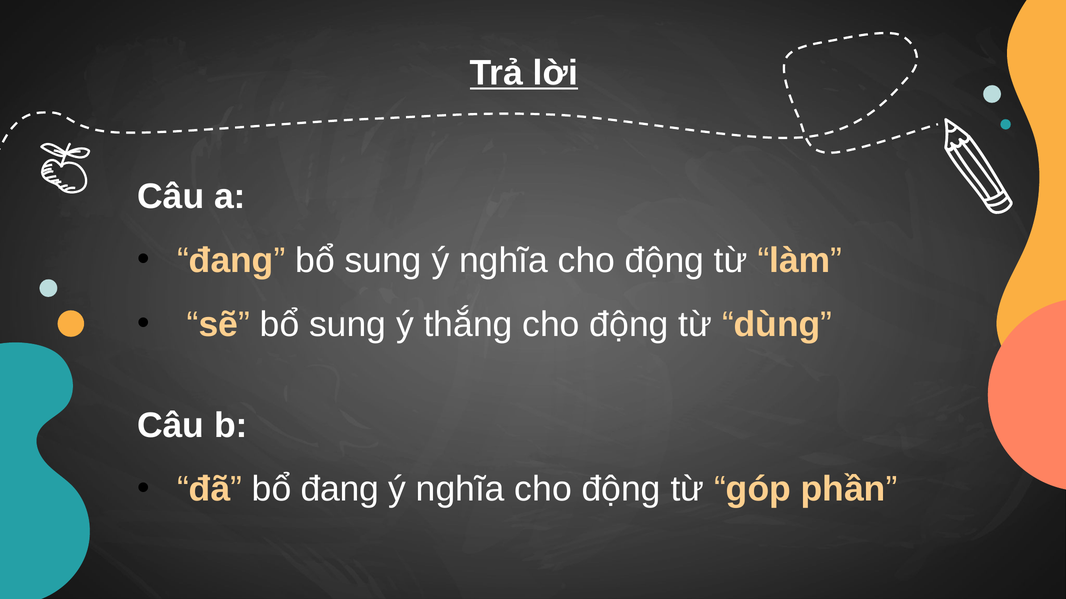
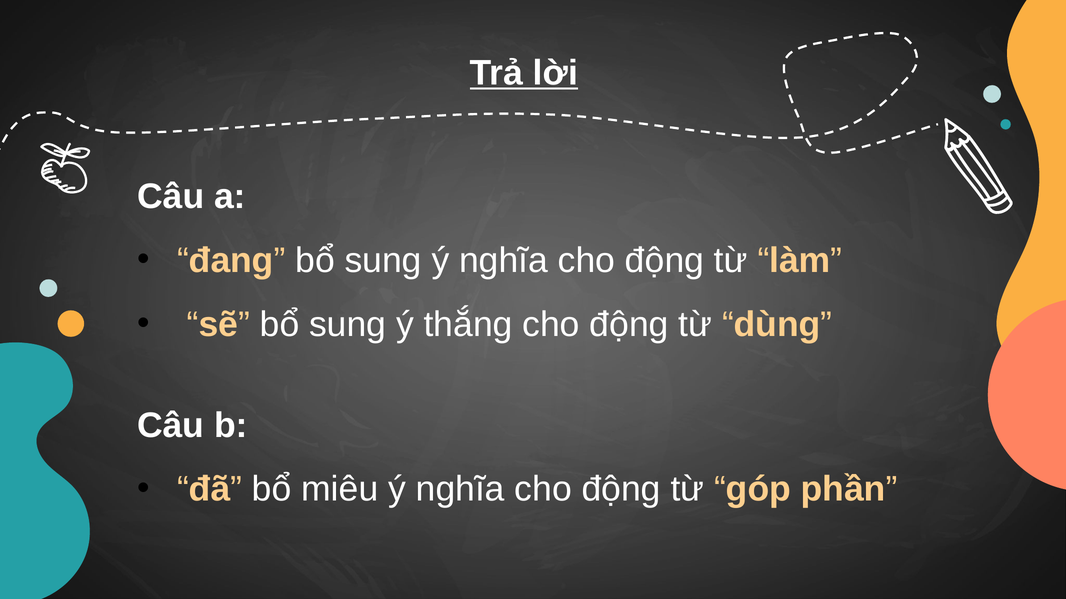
bổ đang: đang -> miêu (340, 490)
